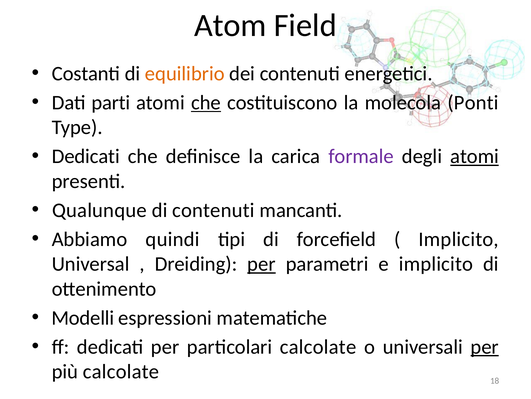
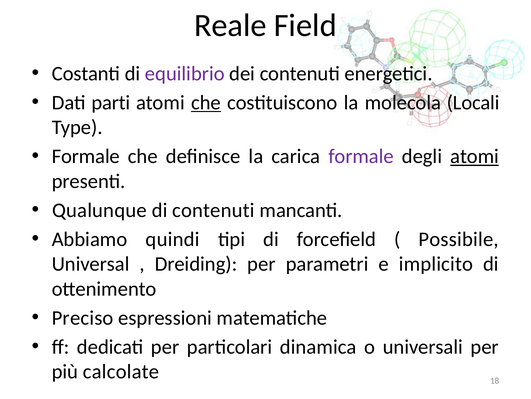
Atom: Atom -> Reale (230, 26)
equilibrio colour: orange -> purple (185, 73)
Ponti: Ponti -> Locali (473, 102)
Dedicati: Dedicati -> Formale (86, 156)
Implicito: Implicito -> Possibile (459, 239)
per underline: present -> none (261, 264)
Modelli: Modelli -> Preciso (83, 317)
particolari calcolate: calcolate -> dinamica (318, 346)
per underline: present -> none (485, 346)
